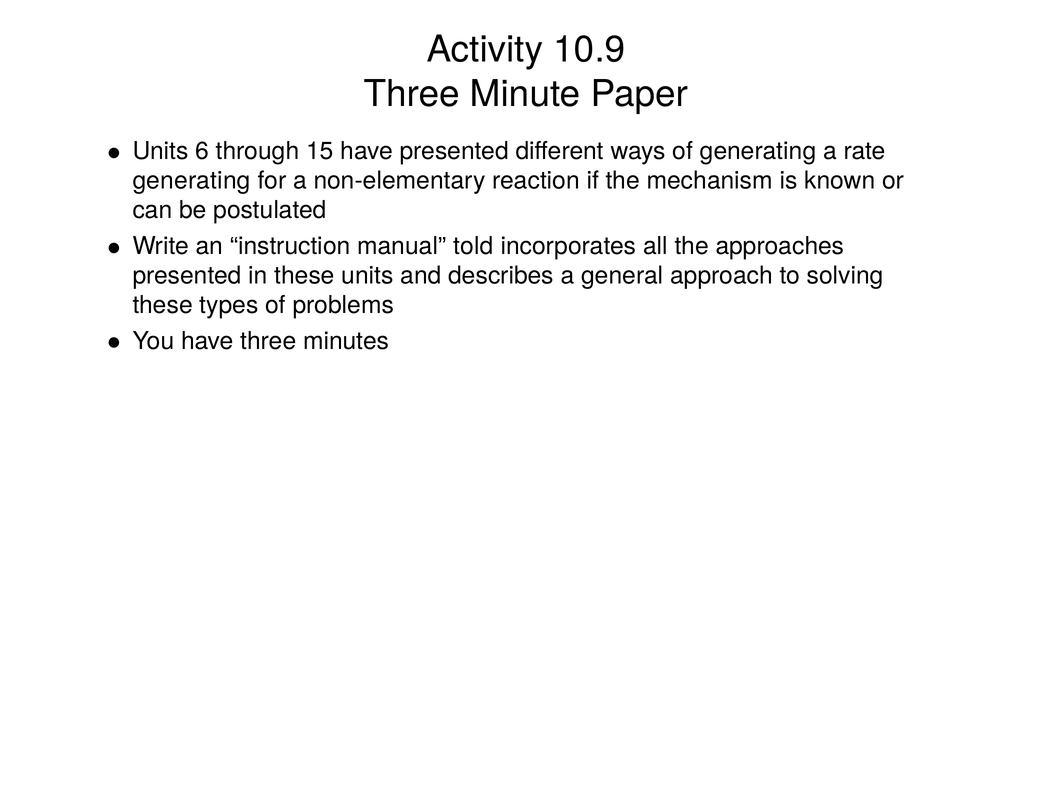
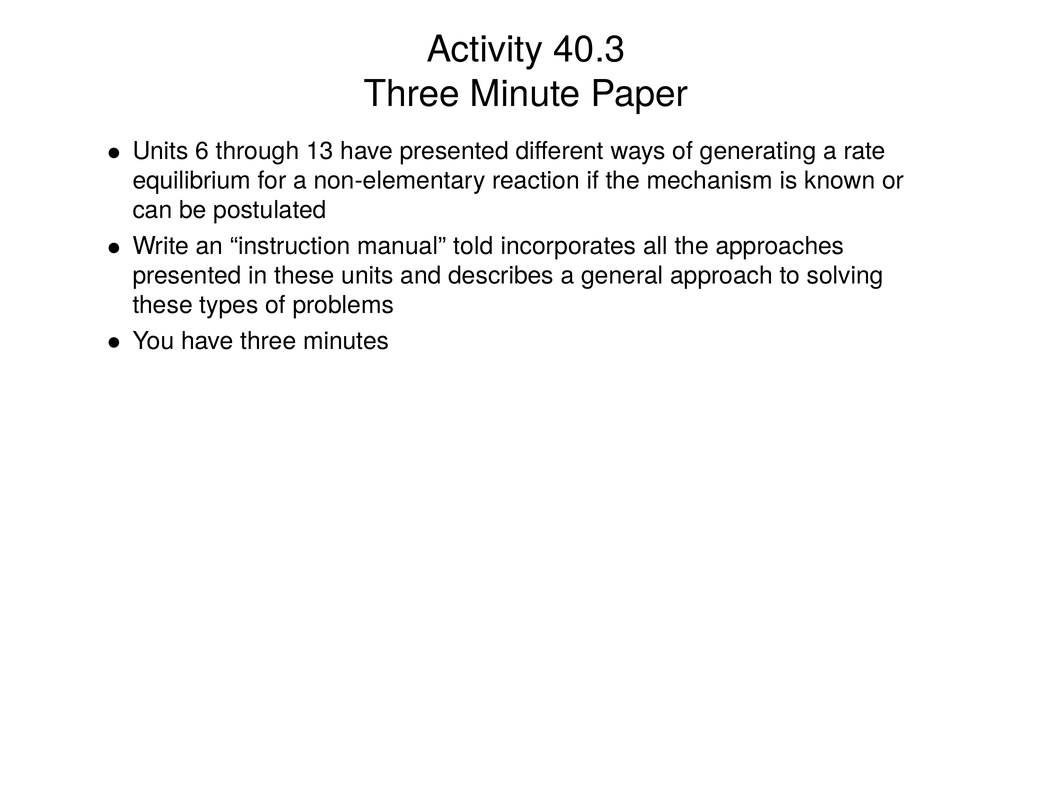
10.9: 10.9 -> 40.3 (589, 49)
15: 15 -> 13 (320, 151)
generating: generating -> equilibrium (192, 181)
